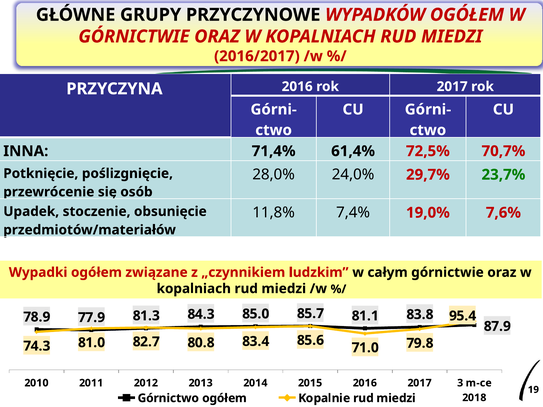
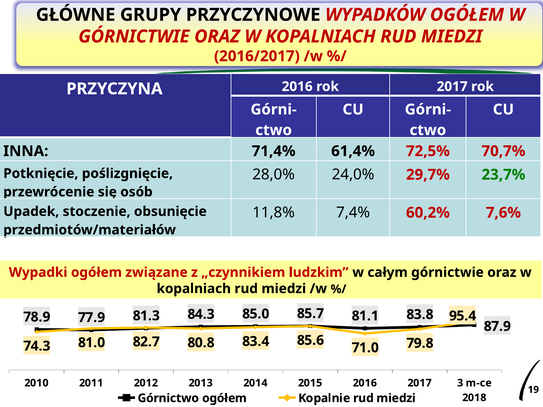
19,0%: 19,0% -> 60,2% (428, 213)
